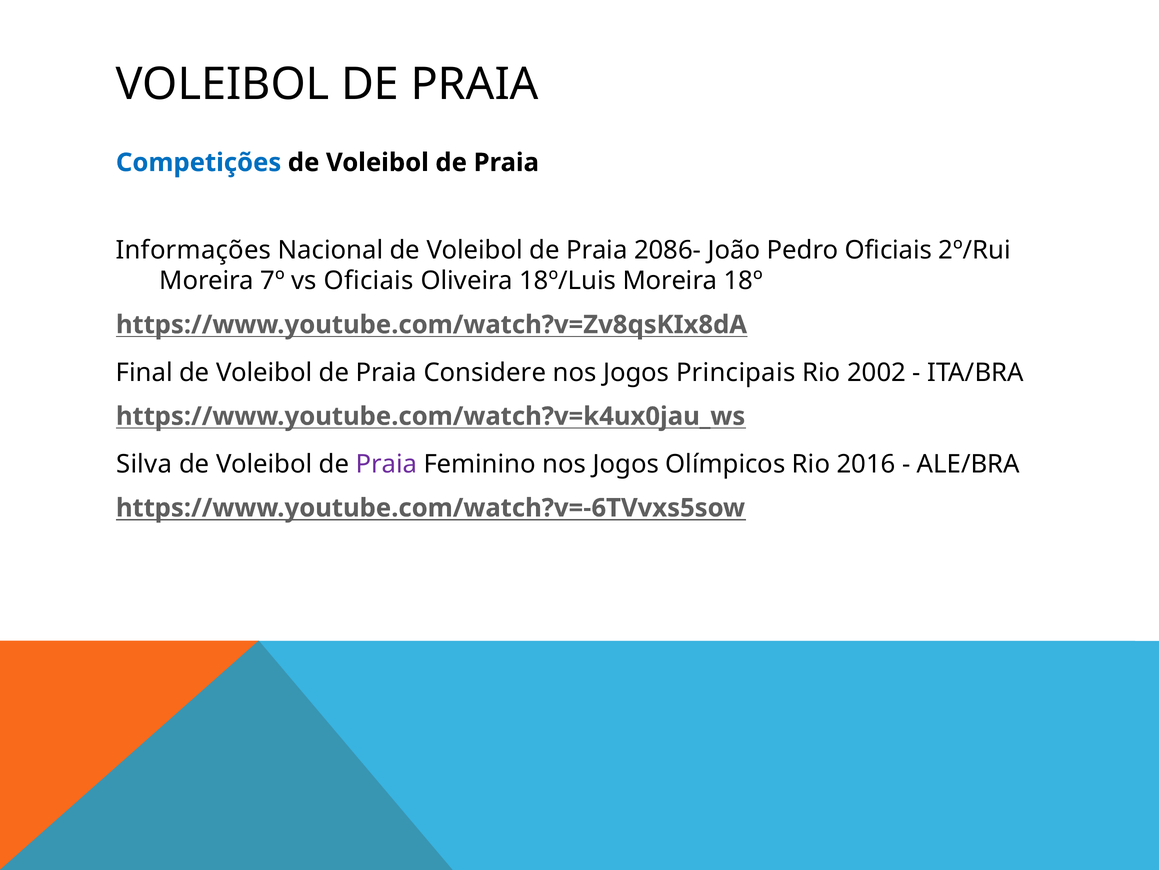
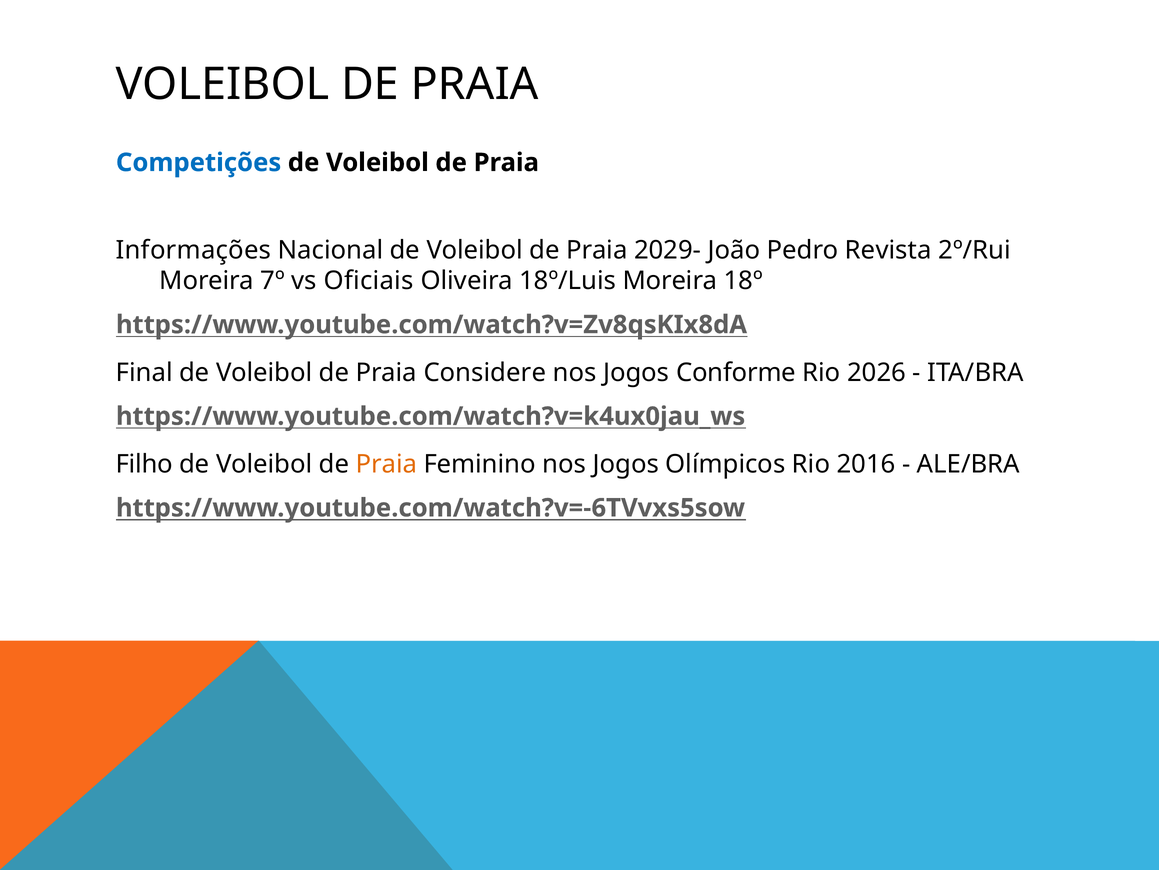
2086-: 2086- -> 2029- (668, 250)
Pedro Oficiais: Oficiais -> Revista (888, 250)
Principais: Principais -> Conforme (736, 372)
2002: 2002 -> 2026 (877, 372)
Silva: Silva -> Filho (144, 464)
Praia colour: purple -> orange (386, 464)
